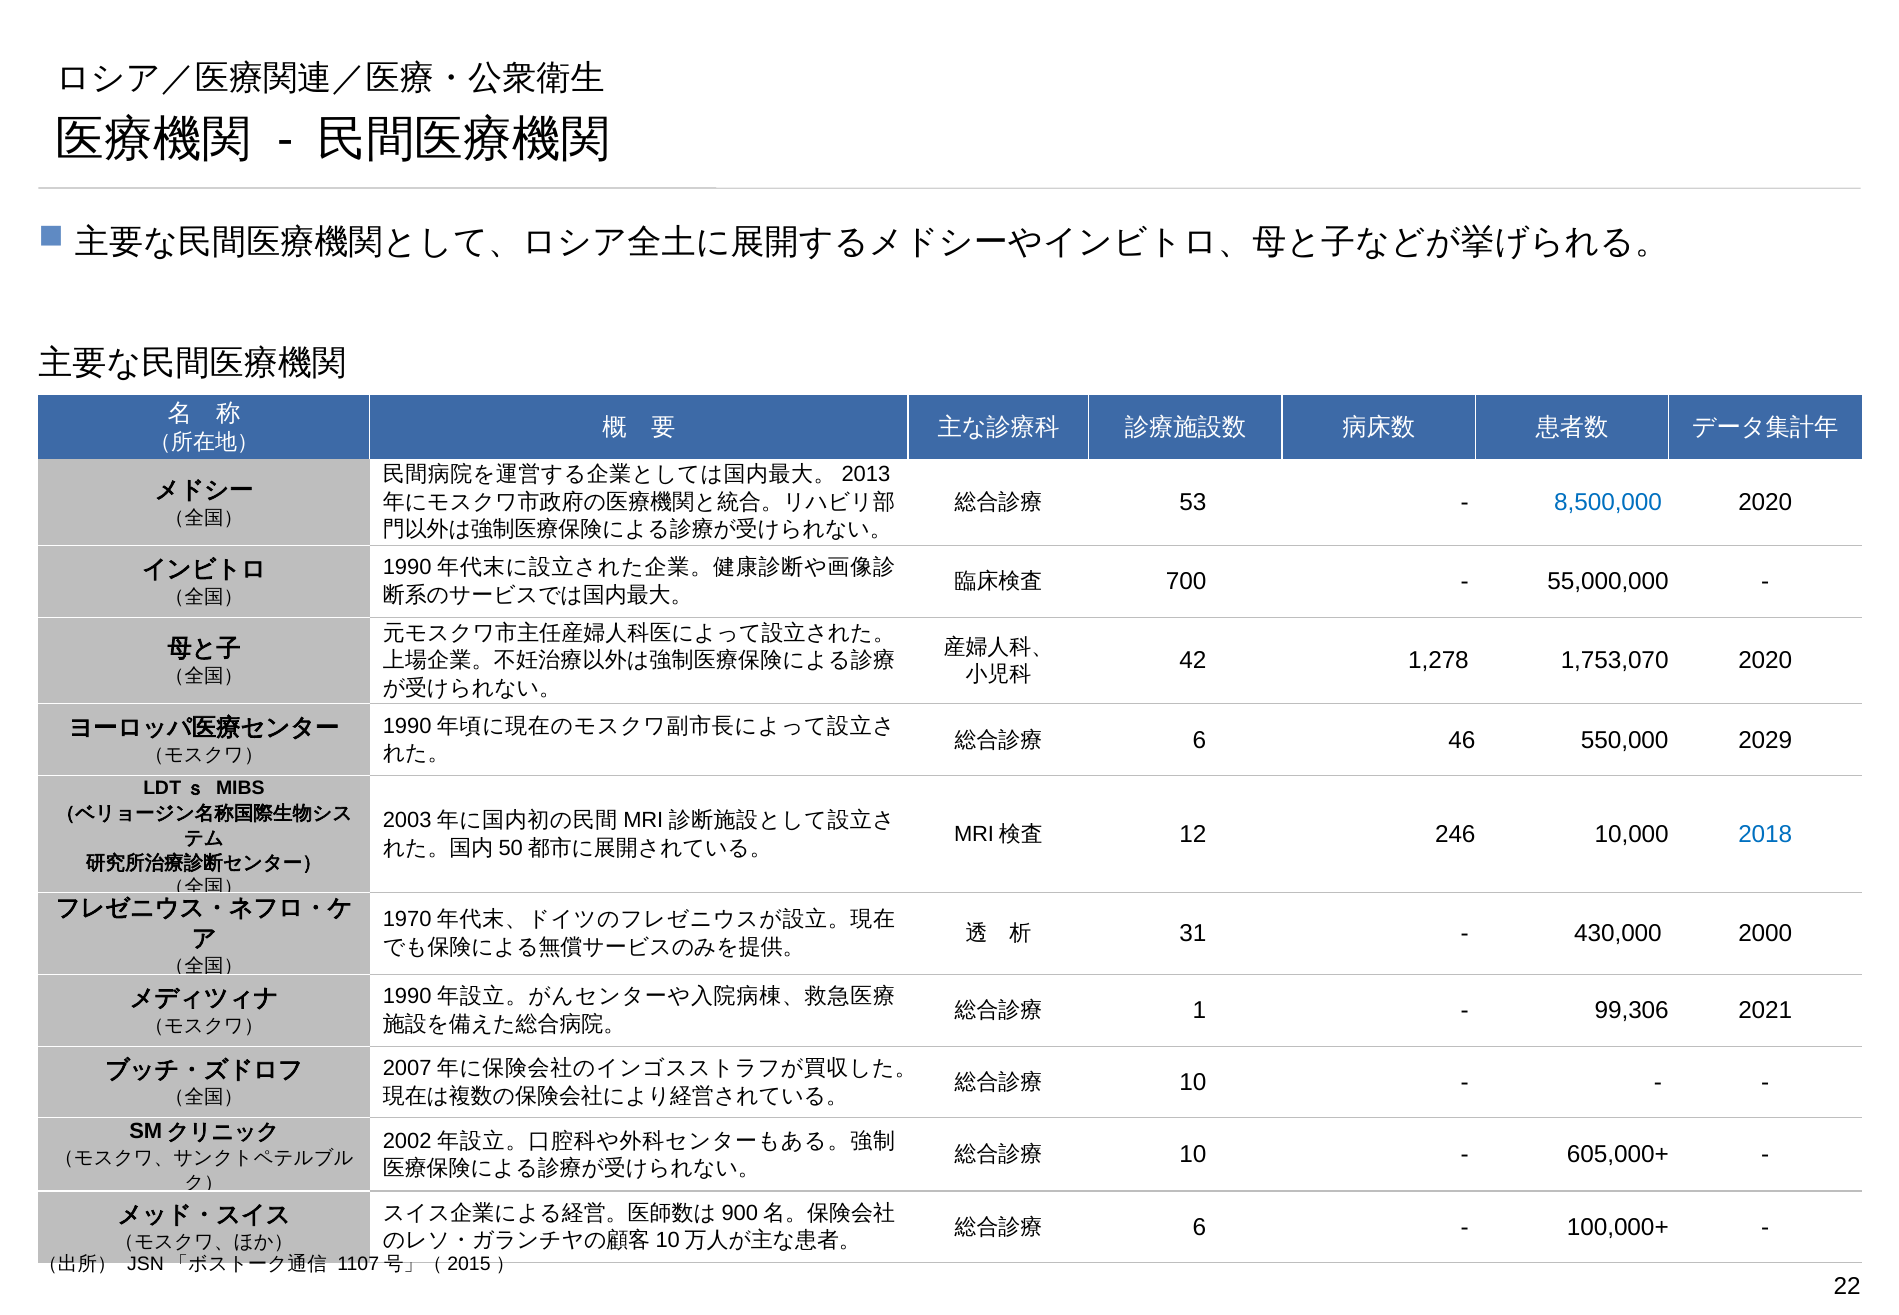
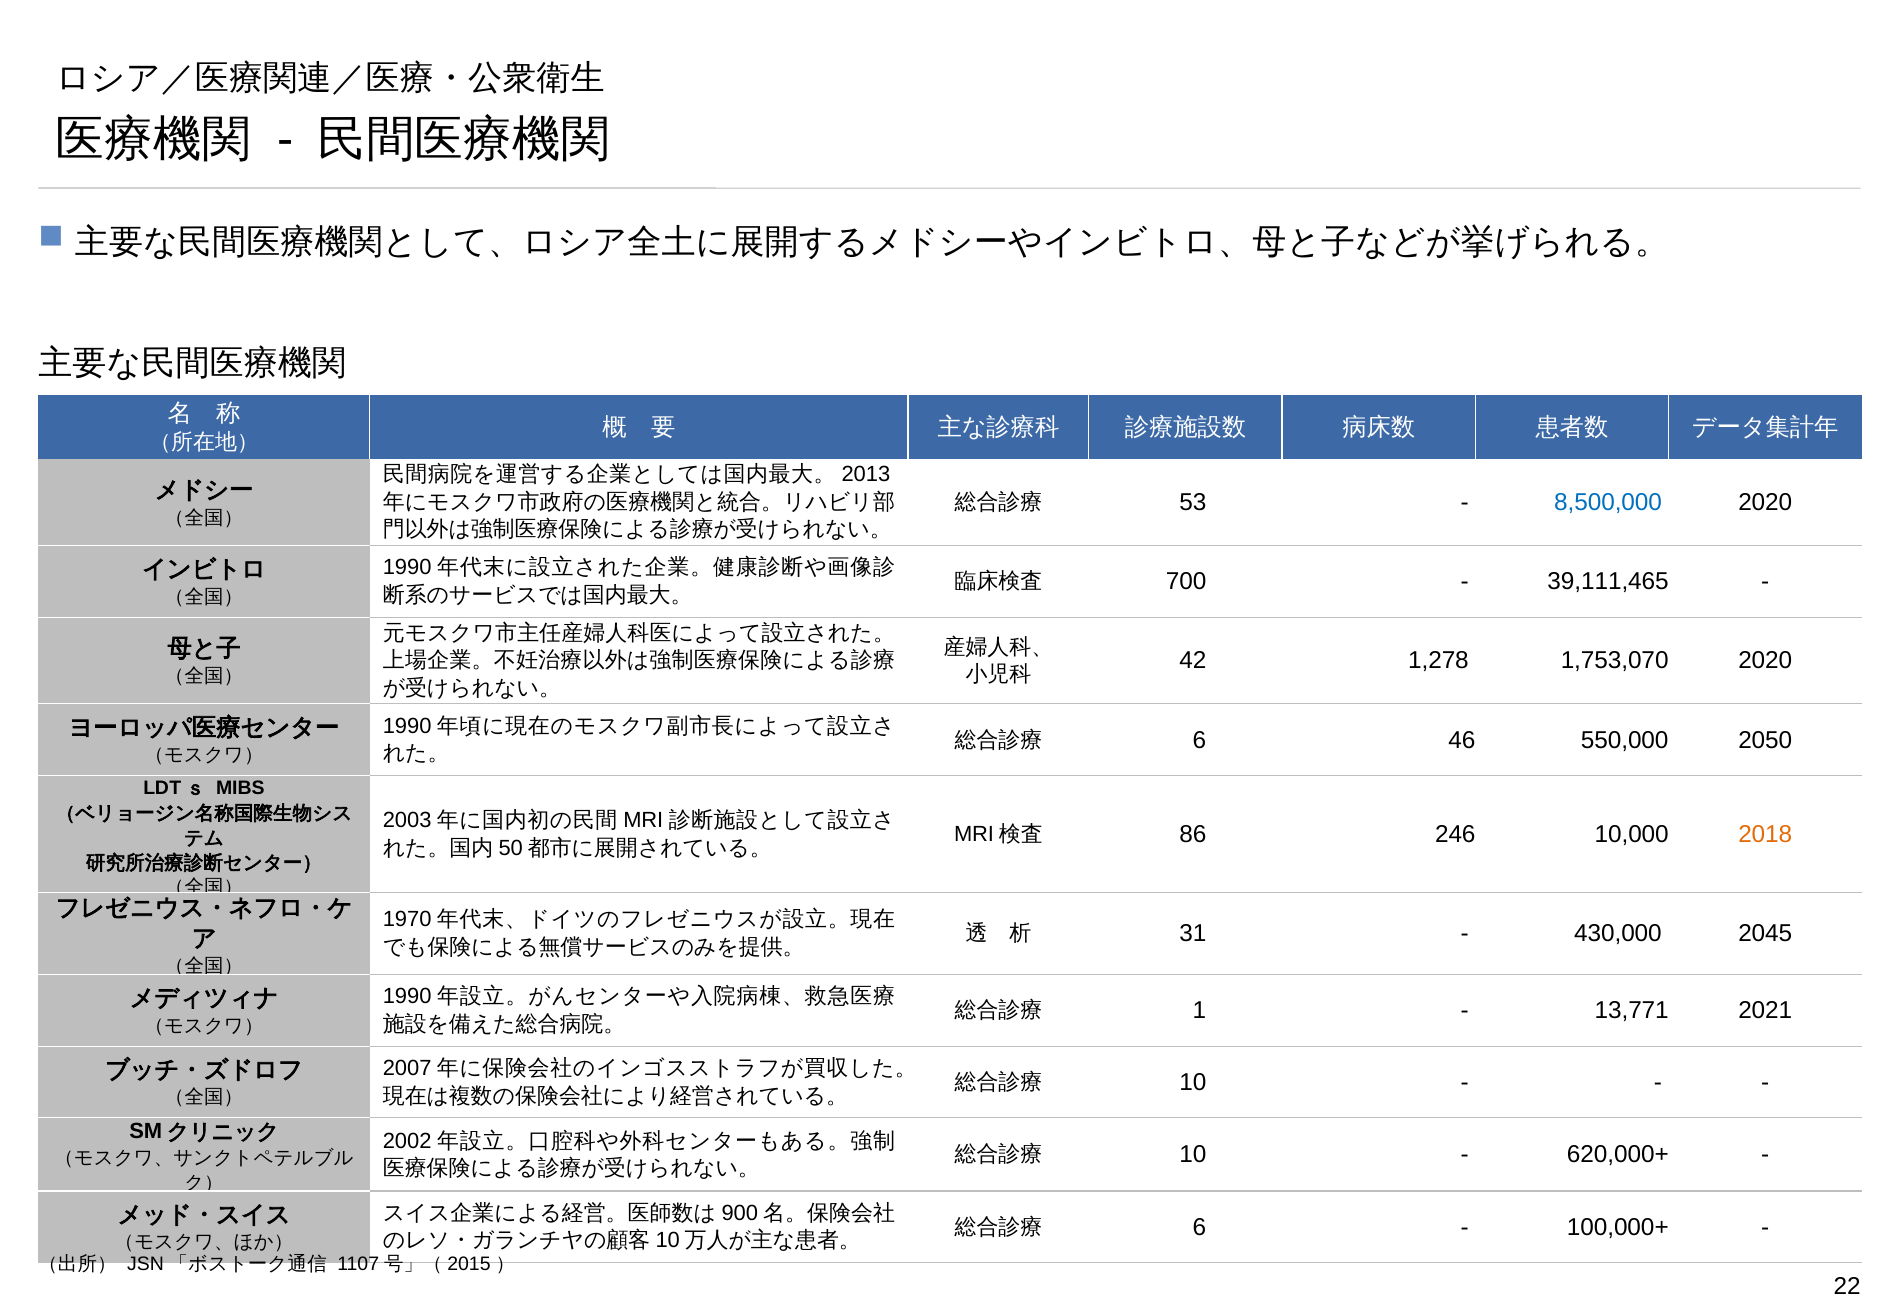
55,000,000: 55,000,000 -> 39,111,465 (1608, 582)
2029: 2029 -> 2050 (1765, 740)
12: 12 -> 86 (1193, 834)
2018 colour: blue -> orange (1765, 834)
2000: 2000 -> 2045 (1765, 933)
99,306: 99,306 -> 13,771 (1632, 1010)
605,000+: 605,000+ -> 620,000+ (1618, 1154)
